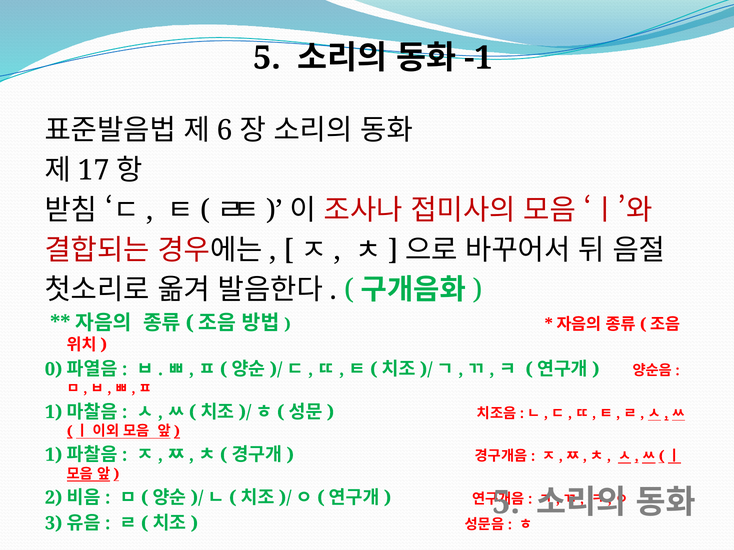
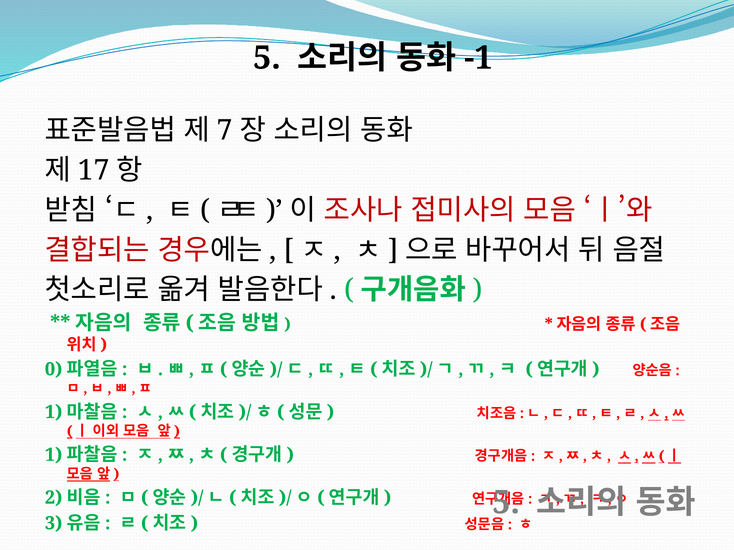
6: 6 -> 7 (225, 130)
